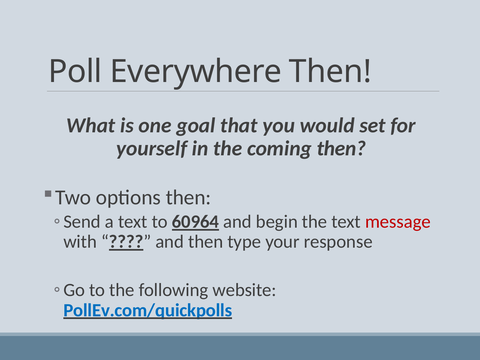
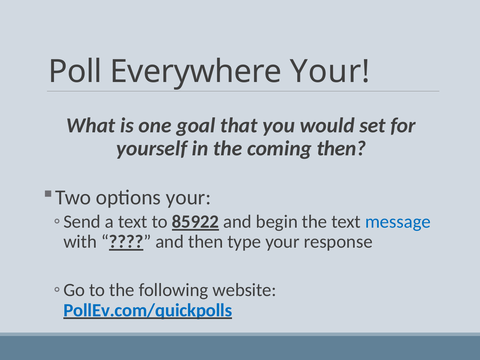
Everywhere Then: Then -> Your (330, 72)
options then: then -> your (188, 197)
60964: 60964 -> 85922 (195, 222)
message colour: red -> blue (398, 222)
